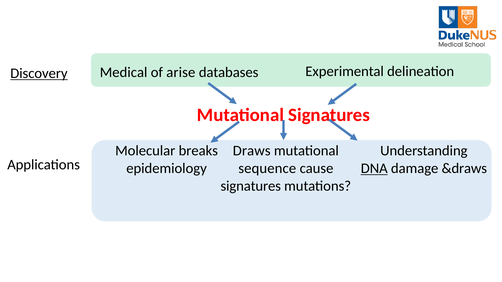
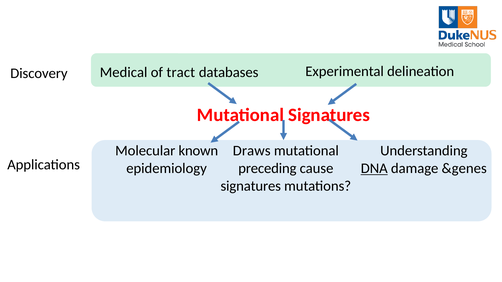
arise: arise -> tract (181, 72)
Discovery underline: present -> none (39, 74)
breaks: breaks -> known (198, 151)
sequence: sequence -> preceding (267, 169)
&draws: &draws -> &genes (464, 169)
